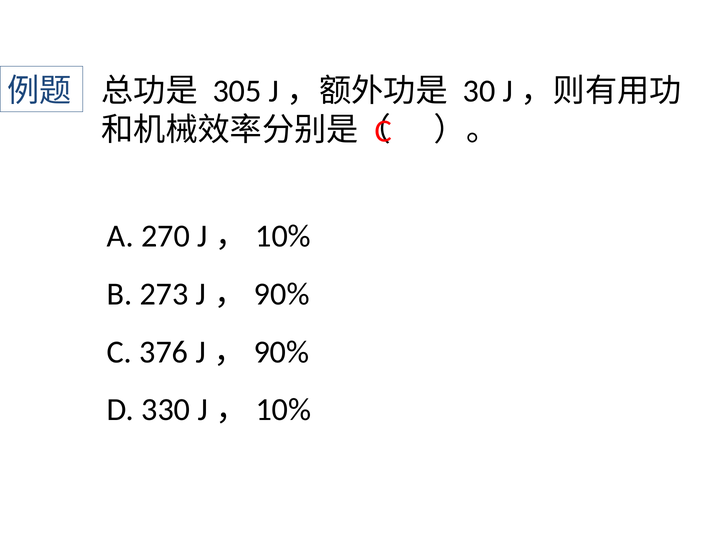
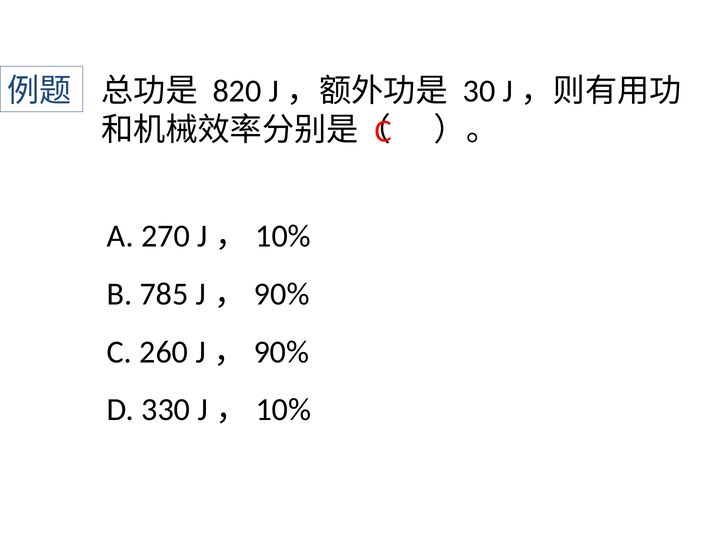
305: 305 -> 820 (237, 91)
273: 273 -> 785 (164, 294)
376: 376 -> 260 (164, 352)
